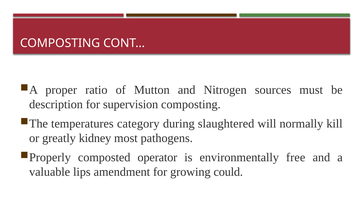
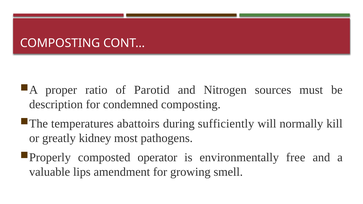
Mutton: Mutton -> Parotid (152, 90)
supervision: supervision -> condemned (131, 105)
category: category -> abattoirs (138, 124)
slaughtered: slaughtered -> sufficiently (226, 124)
could: could -> smell (228, 172)
